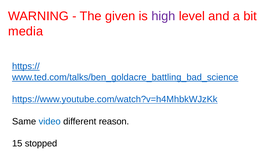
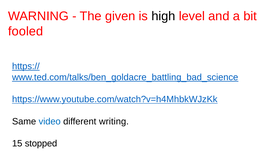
high colour: purple -> black (163, 16)
media: media -> fooled (26, 31)
reason: reason -> writing (114, 122)
